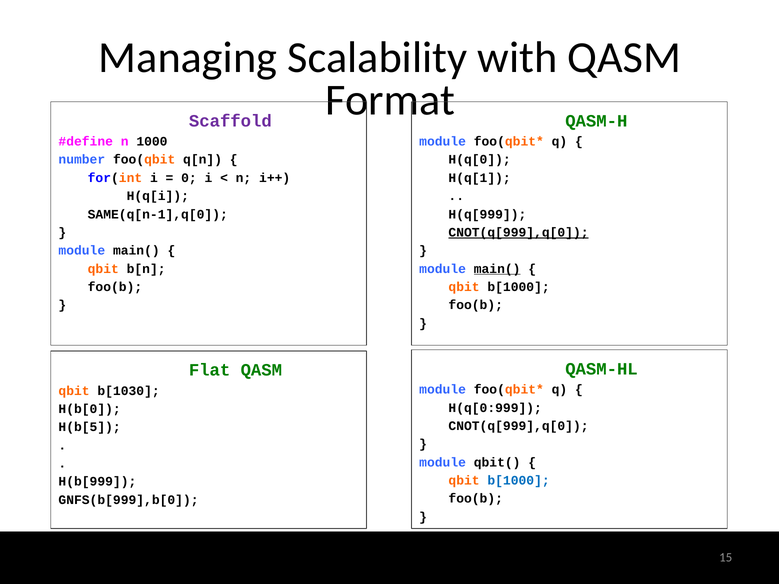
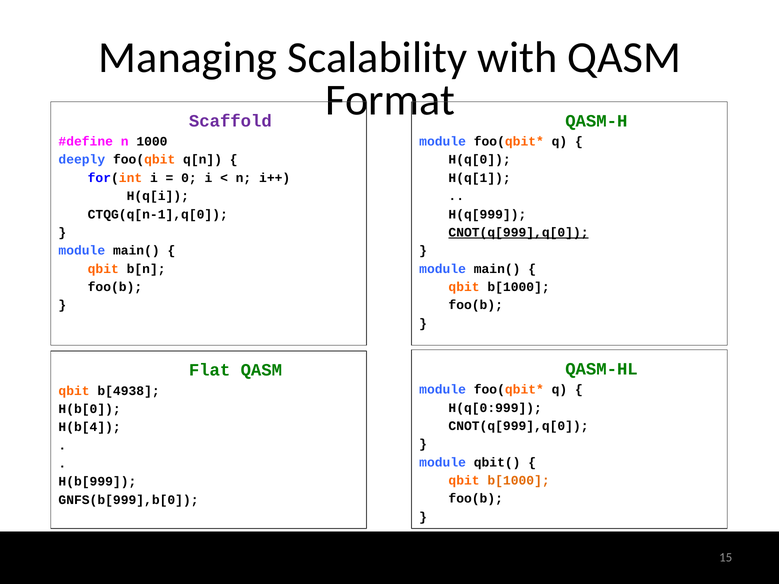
number: number -> deeply (82, 160)
SAME(q[n-1],q[0: SAME(q[n-1],q[0 -> CTQG(q[n-1],q[0 (158, 214)
main( underline: present -> none (497, 269)
b[1030: b[1030 -> b[4938 (129, 391)
H(b[5: H(b[5 -> H(b[4 (90, 427)
b[1000 colour: blue -> orange (519, 481)
